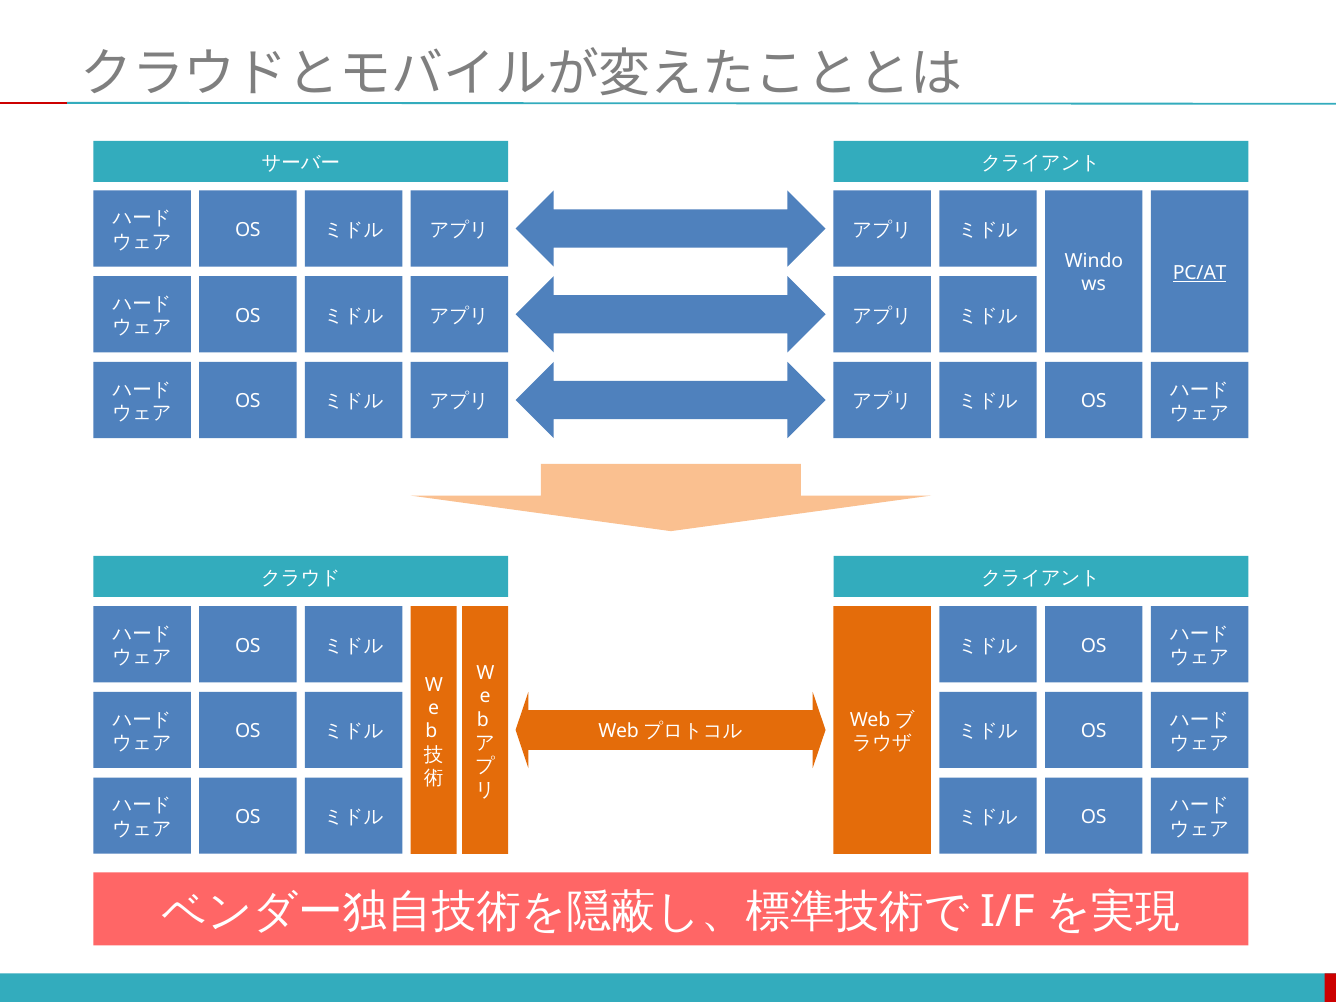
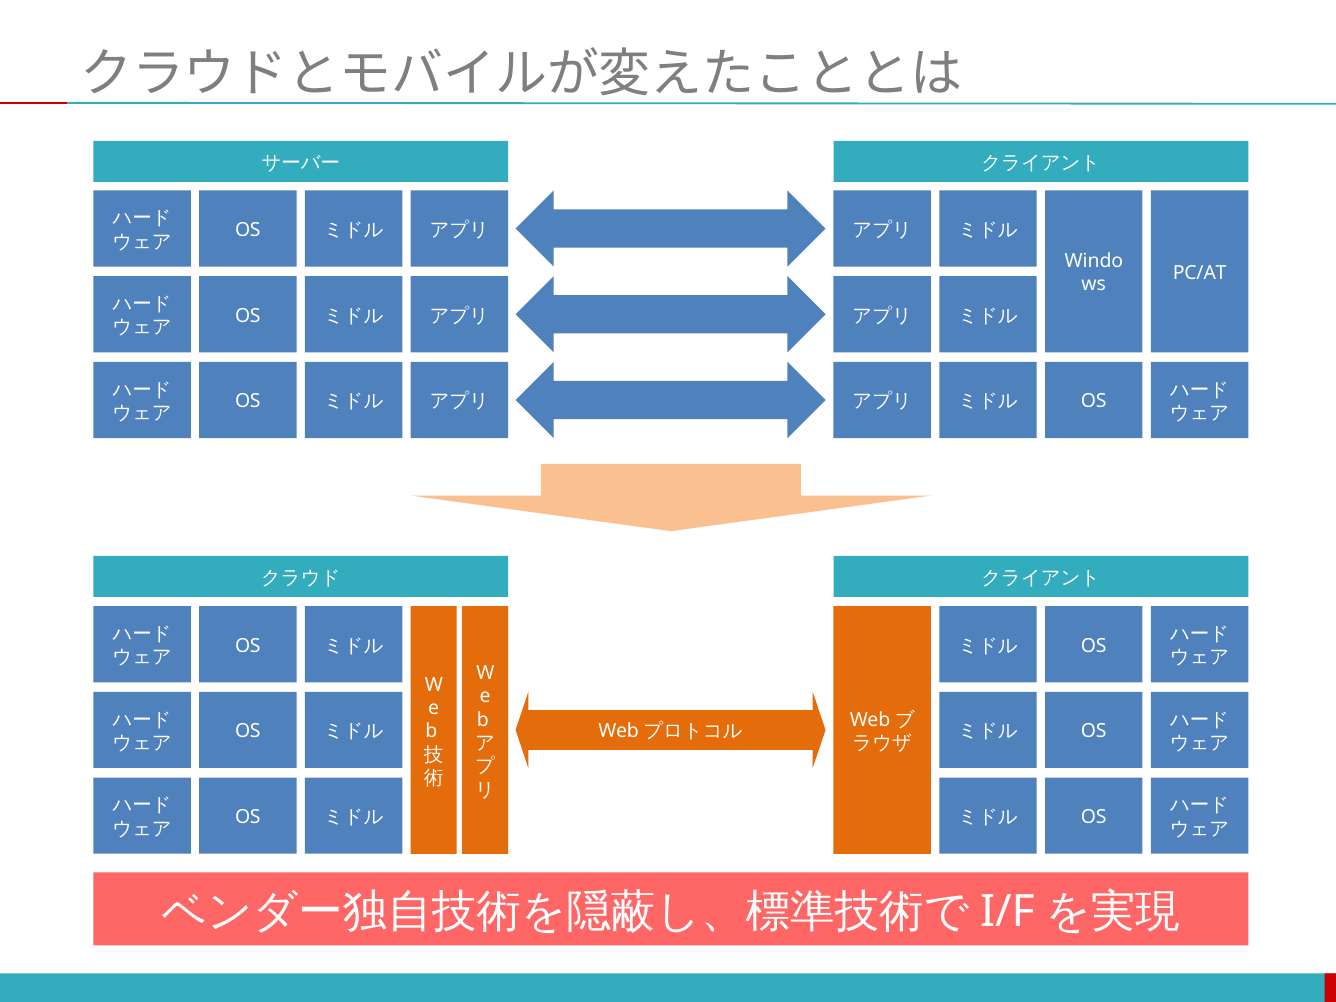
PC/AT underline: present -> none (1200, 273)
